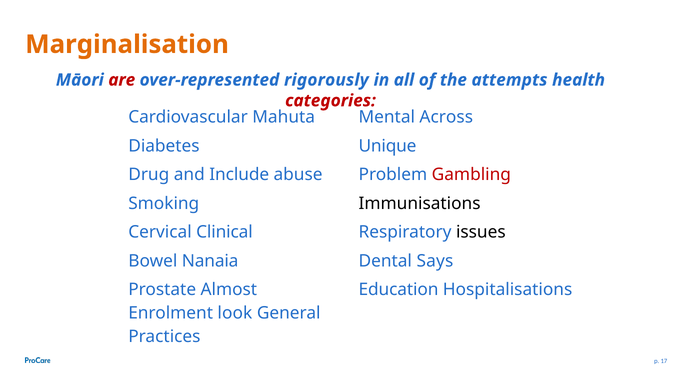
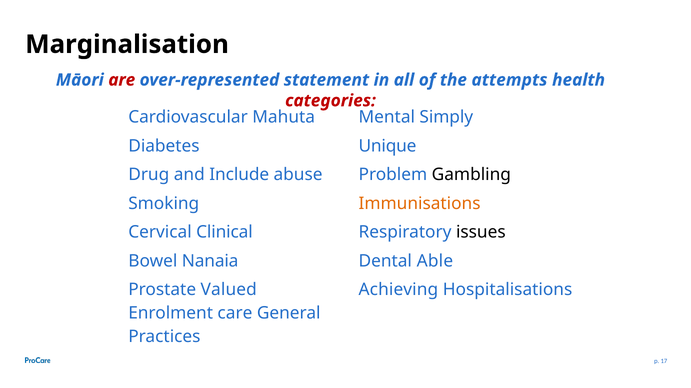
Marginalisation colour: orange -> black (127, 44)
rigorously: rigorously -> statement (326, 80)
Across: Across -> Simply (446, 117)
Gambling colour: red -> black (471, 175)
Immunisations colour: black -> orange (420, 204)
Says: Says -> Able (435, 261)
Almost: Almost -> Valued (229, 290)
Education: Education -> Achieving (398, 290)
look: look -> care (235, 314)
